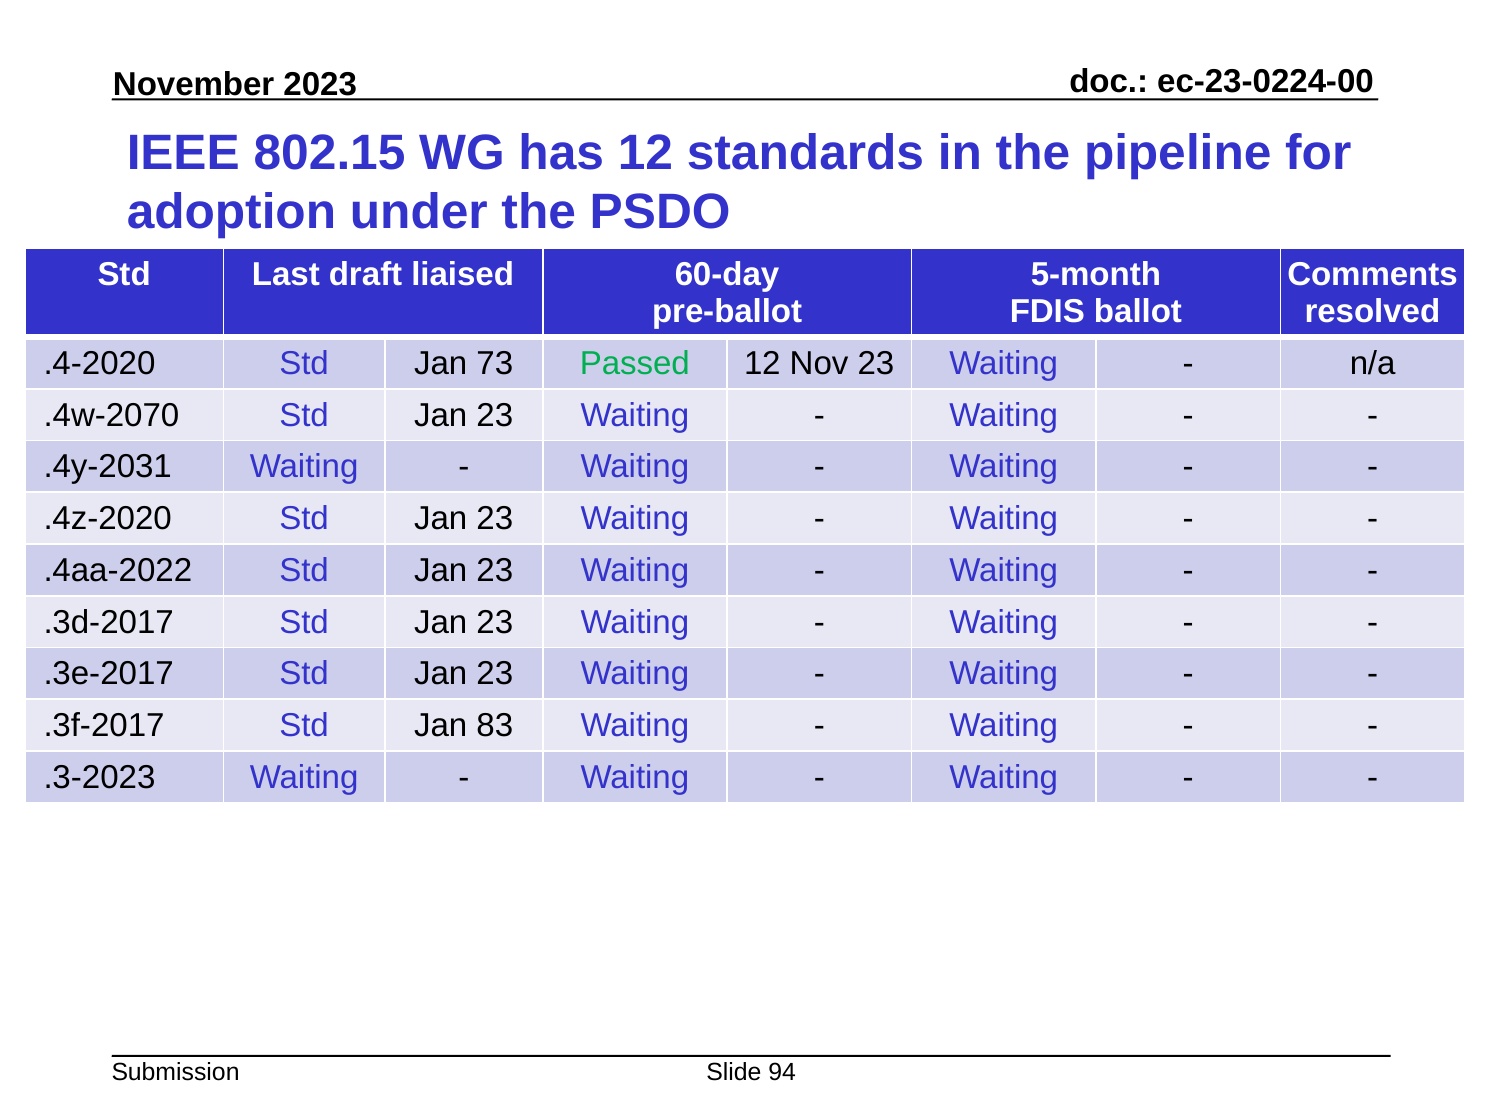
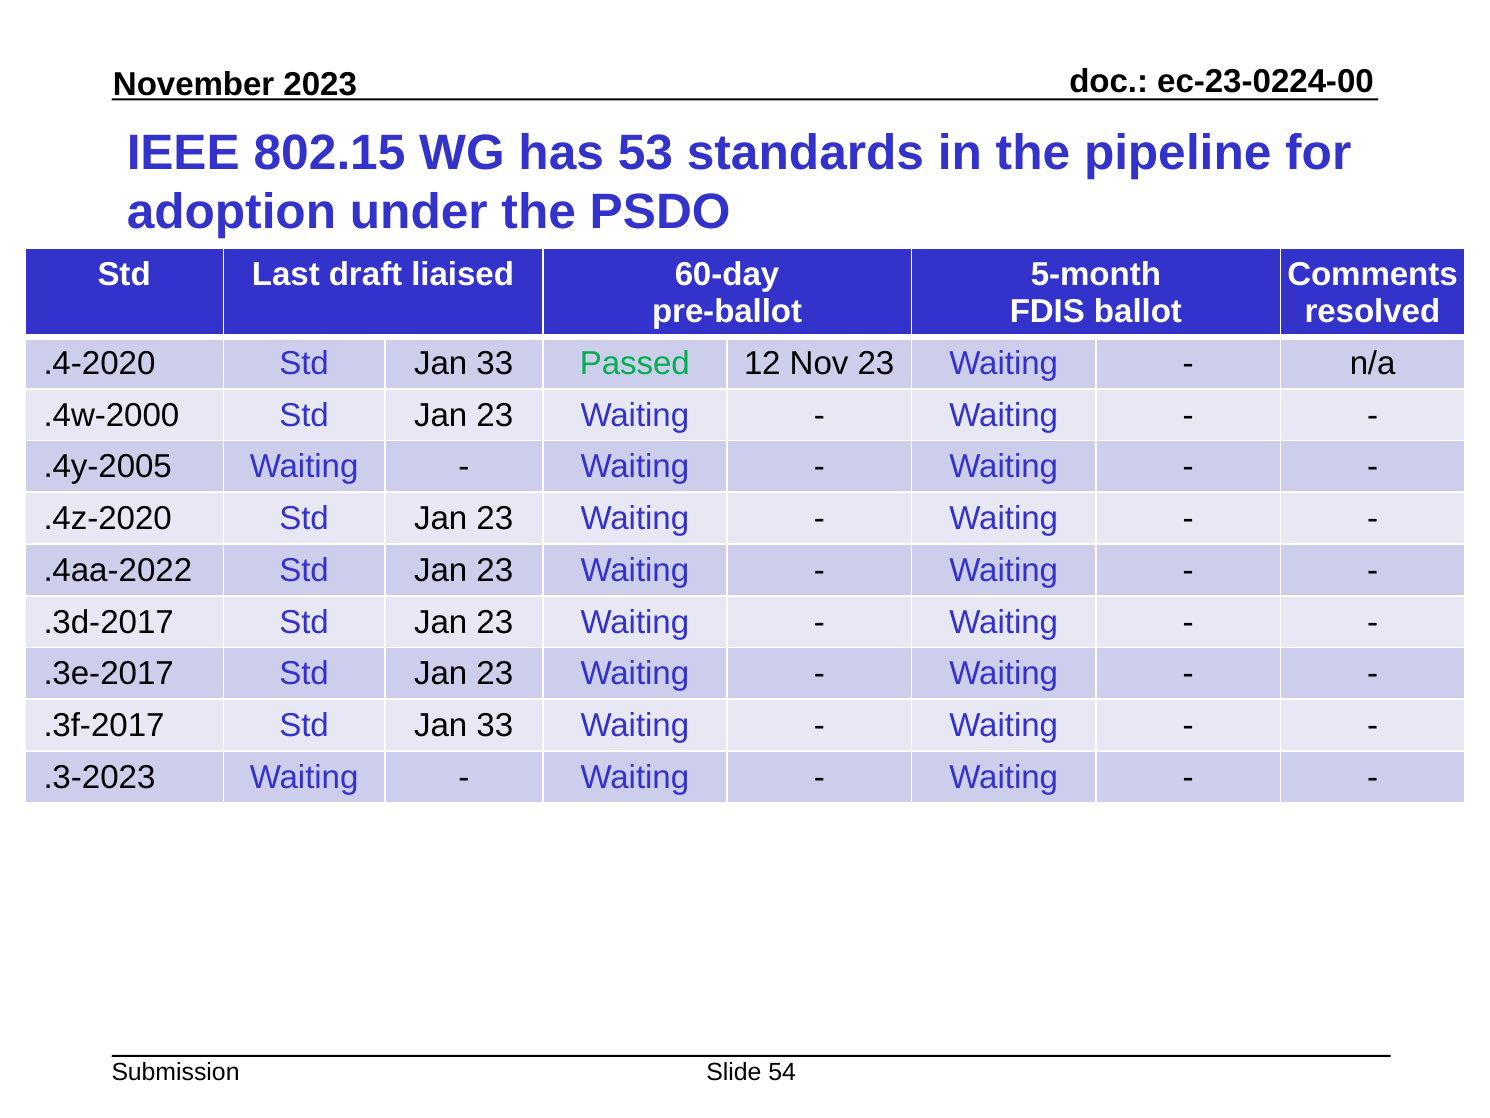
has 12: 12 -> 53 (645, 153)
.4-2020 Std Jan 73: 73 -> 33 (495, 363)
.4w-2070: .4w-2070 -> .4w-2000 (111, 415)
.4y-2031: .4y-2031 -> .4y-2005 (108, 467)
.3f-2017 Std Jan 83: 83 -> 33 (495, 725)
94: 94 -> 54 (782, 1072)
